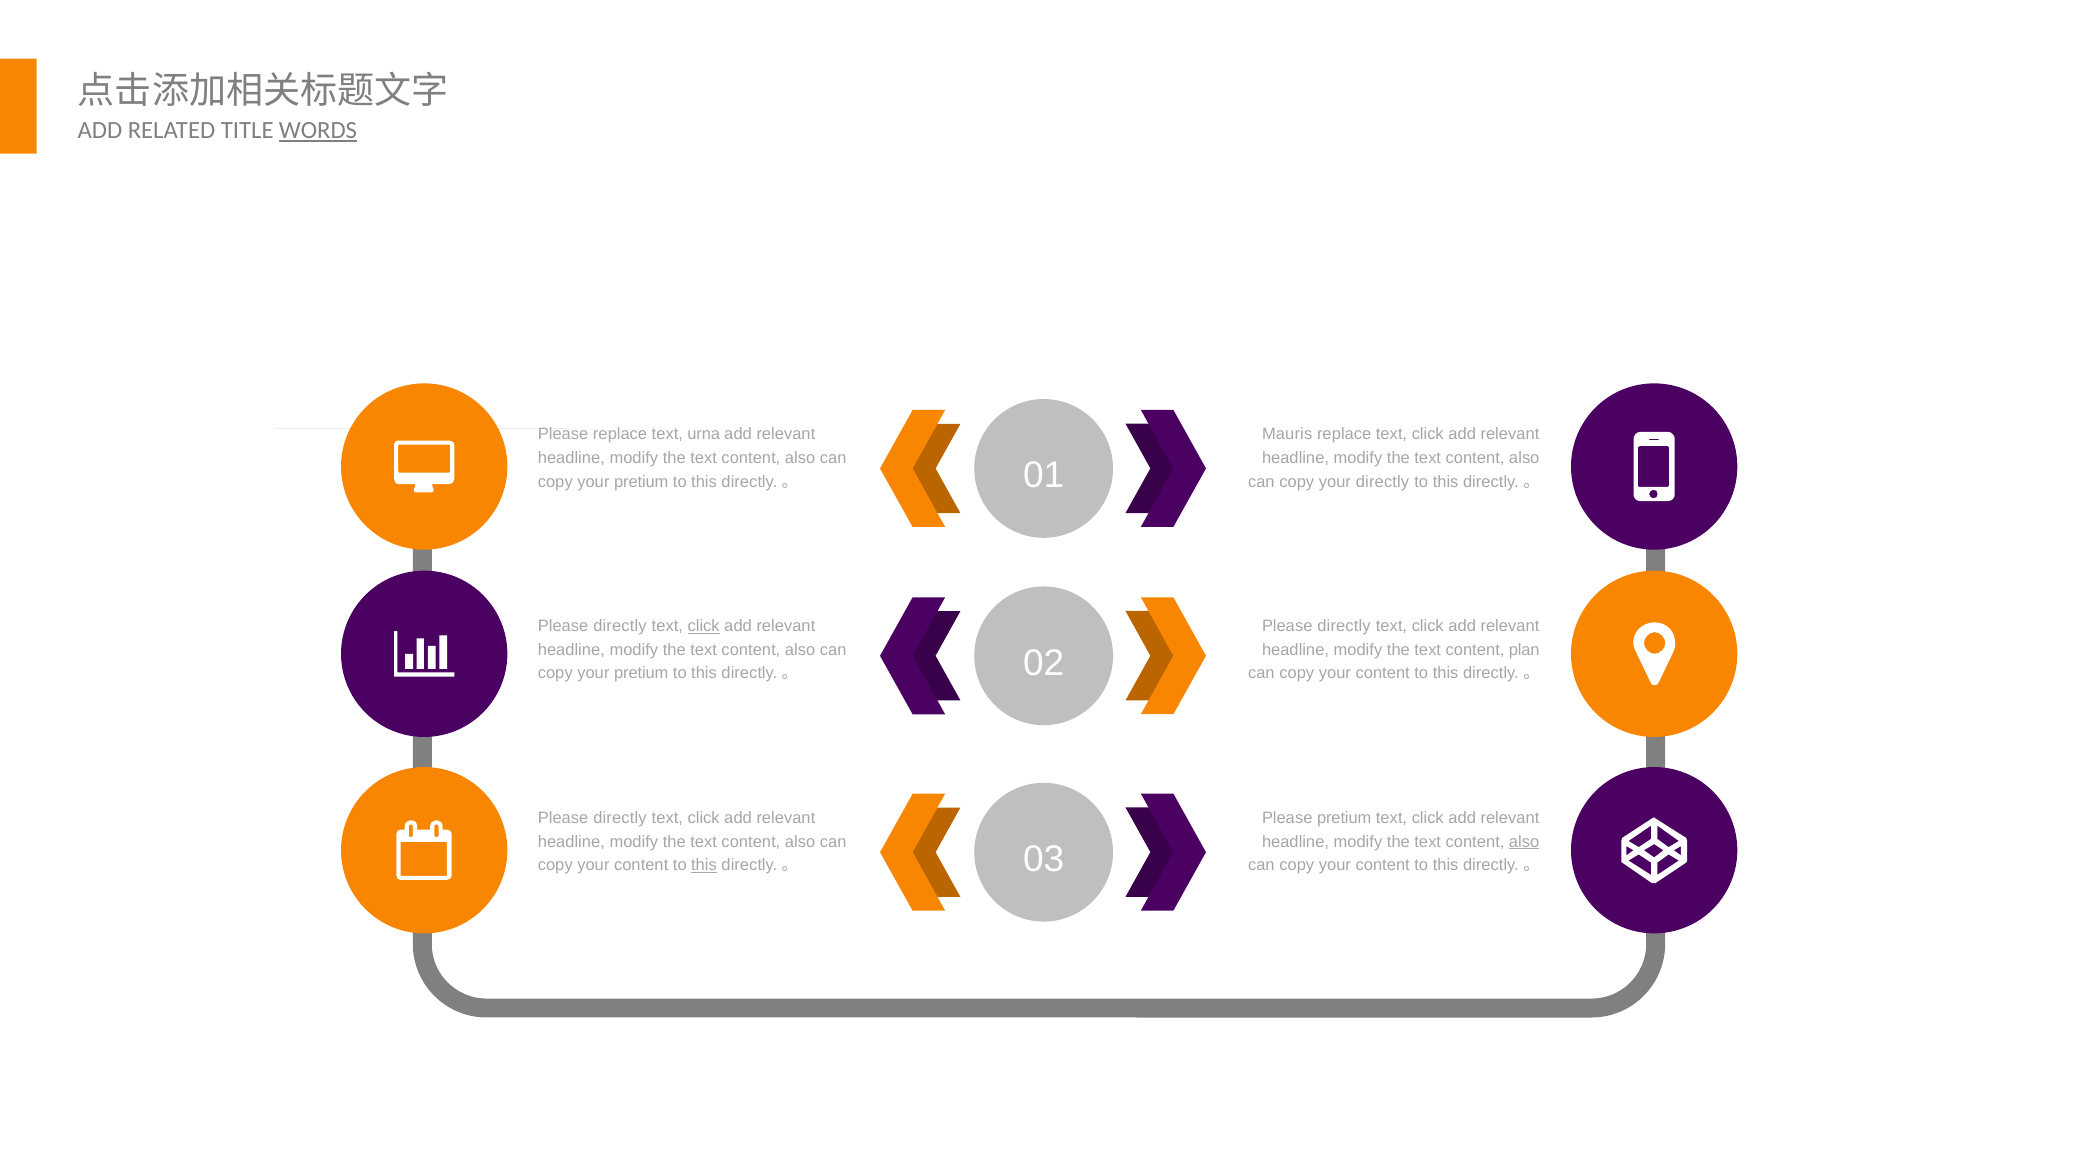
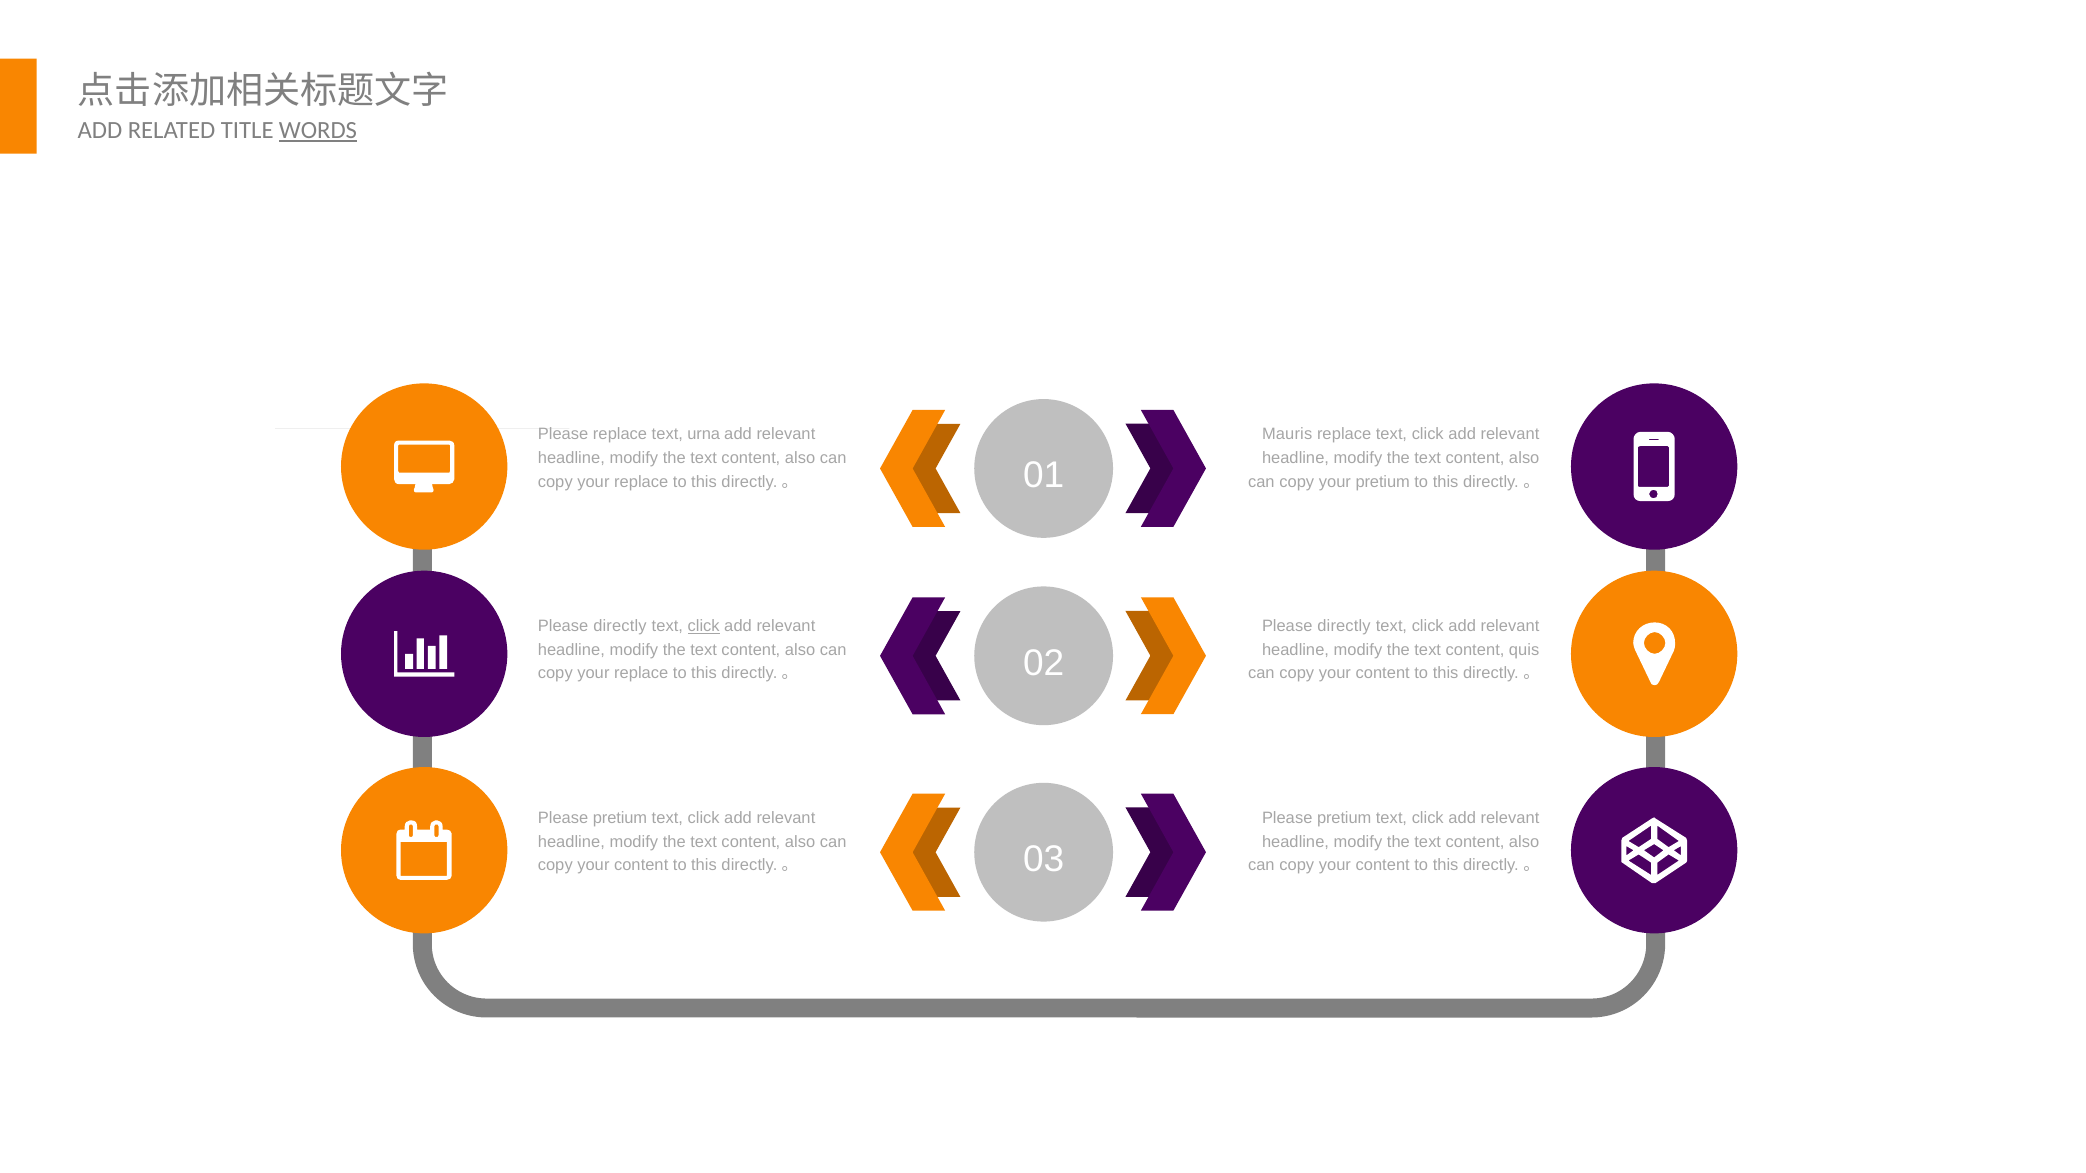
pretium: pretium -> replace (641, 482)
your directly: directly -> pretium (1383, 482)
plan: plan -> quis (1524, 650)
pretium: pretium -> replace (641, 674)
directly: directly -> pretium (620, 818)
also underline: present -> none (1524, 842)
this underline: present -> none (704, 866)
